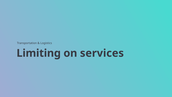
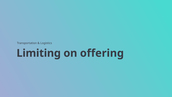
services: services -> offering (102, 53)
